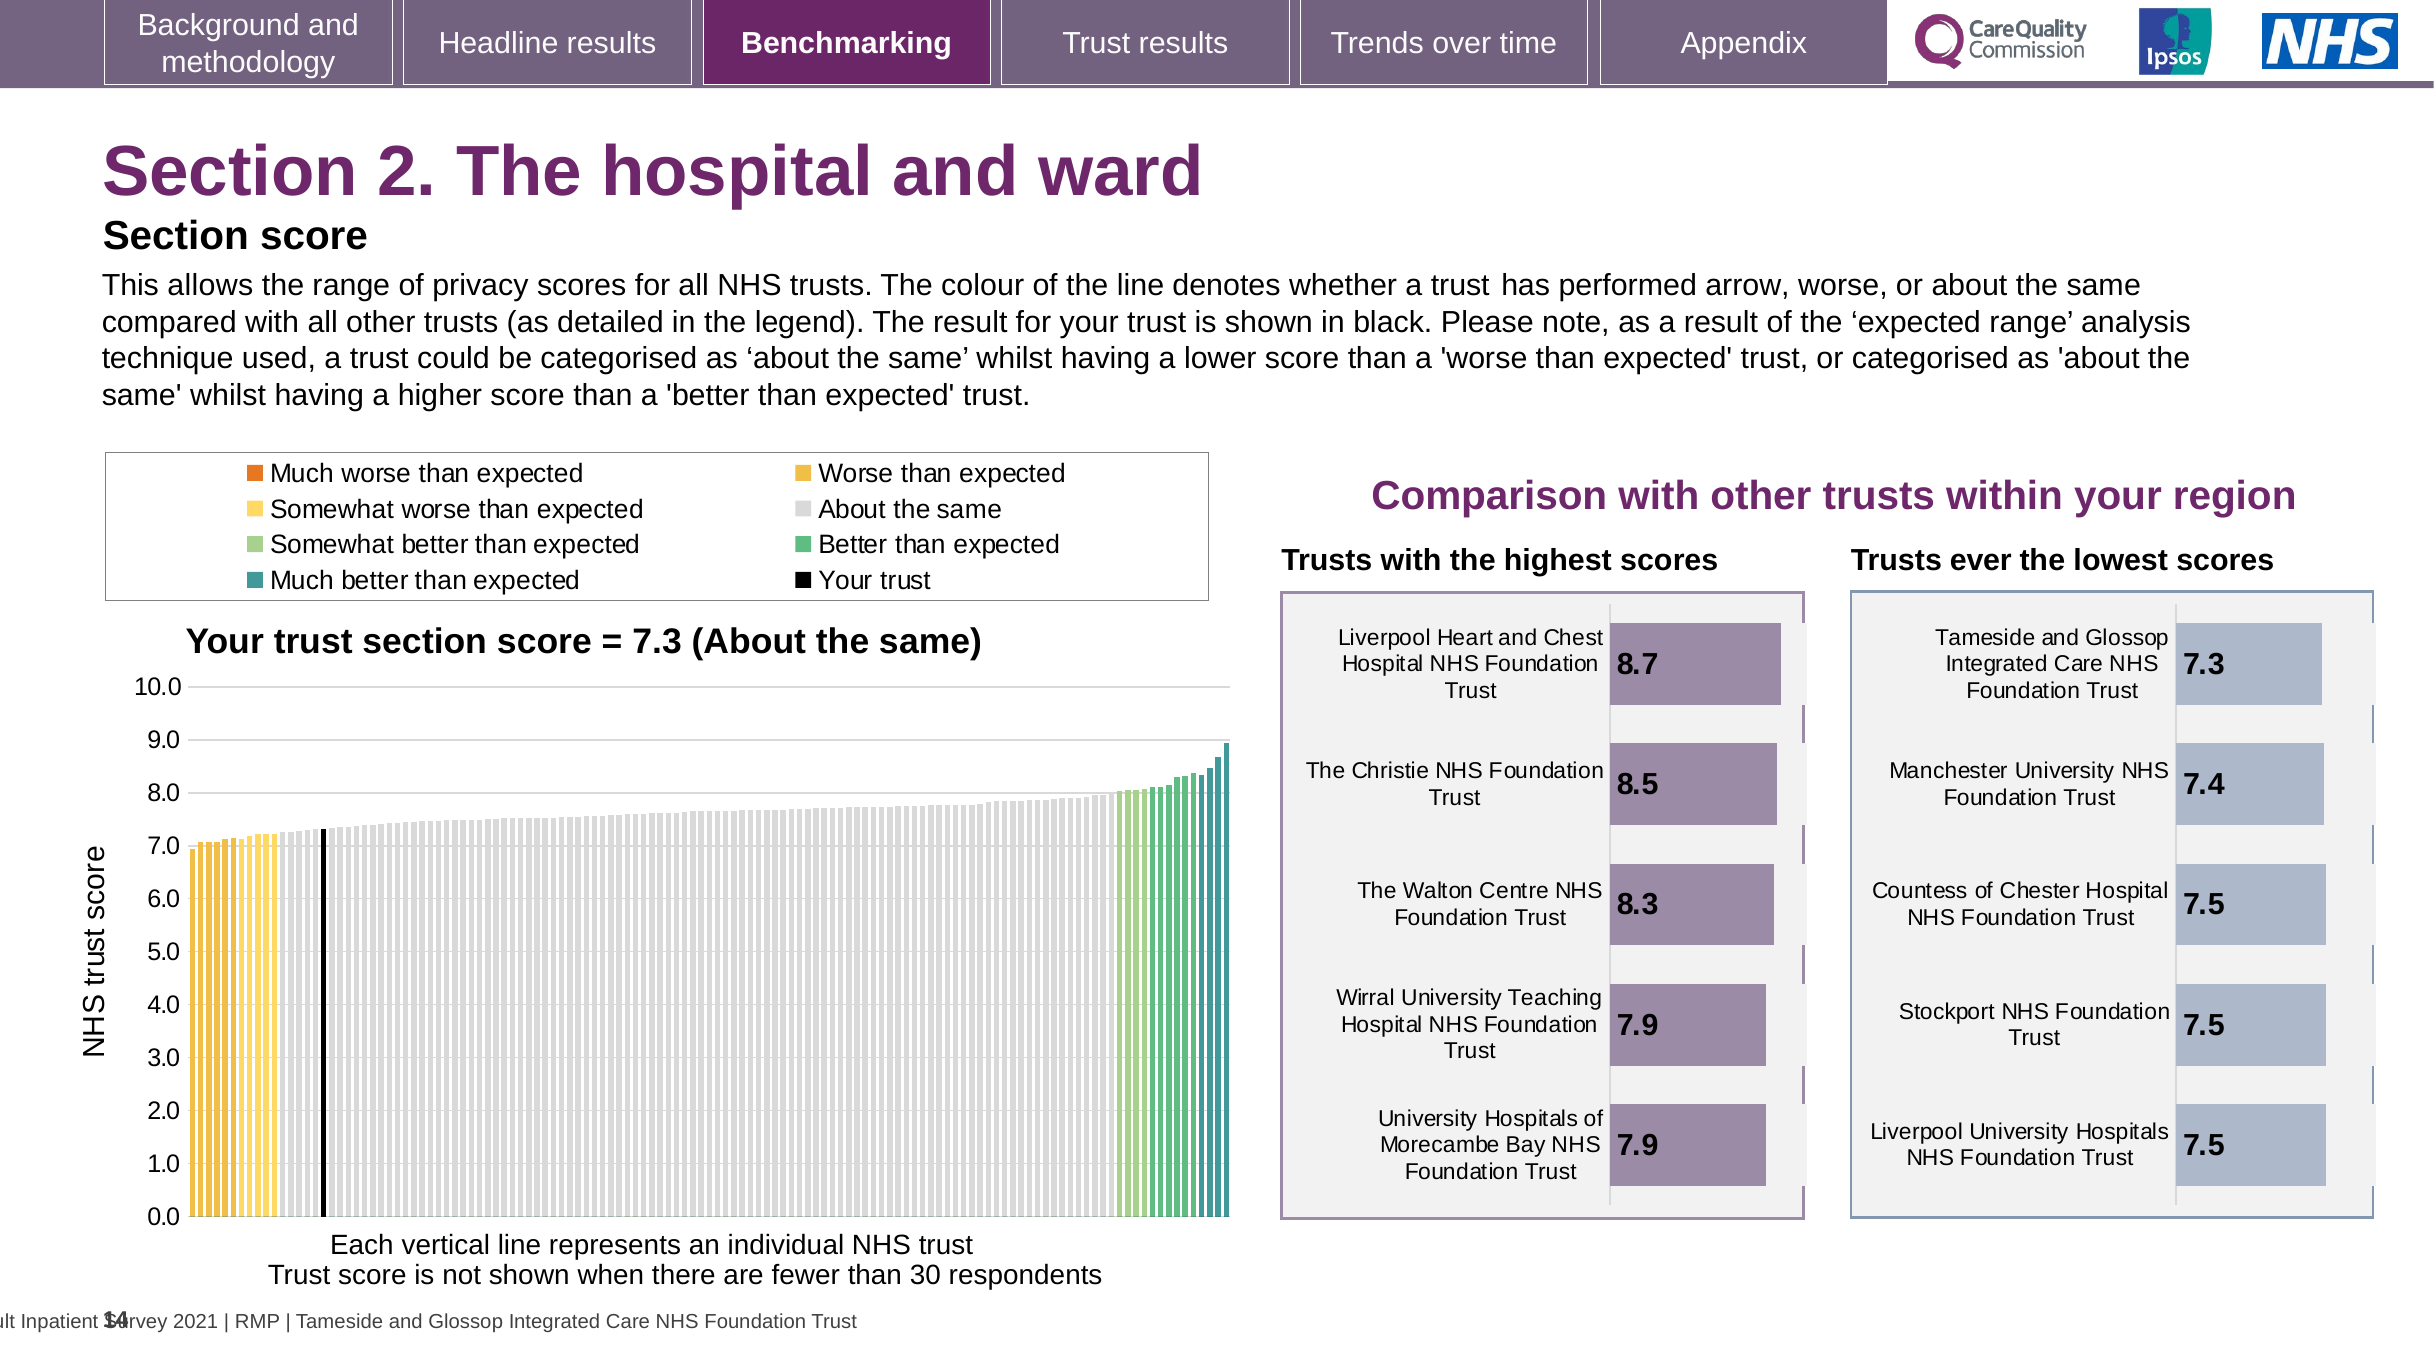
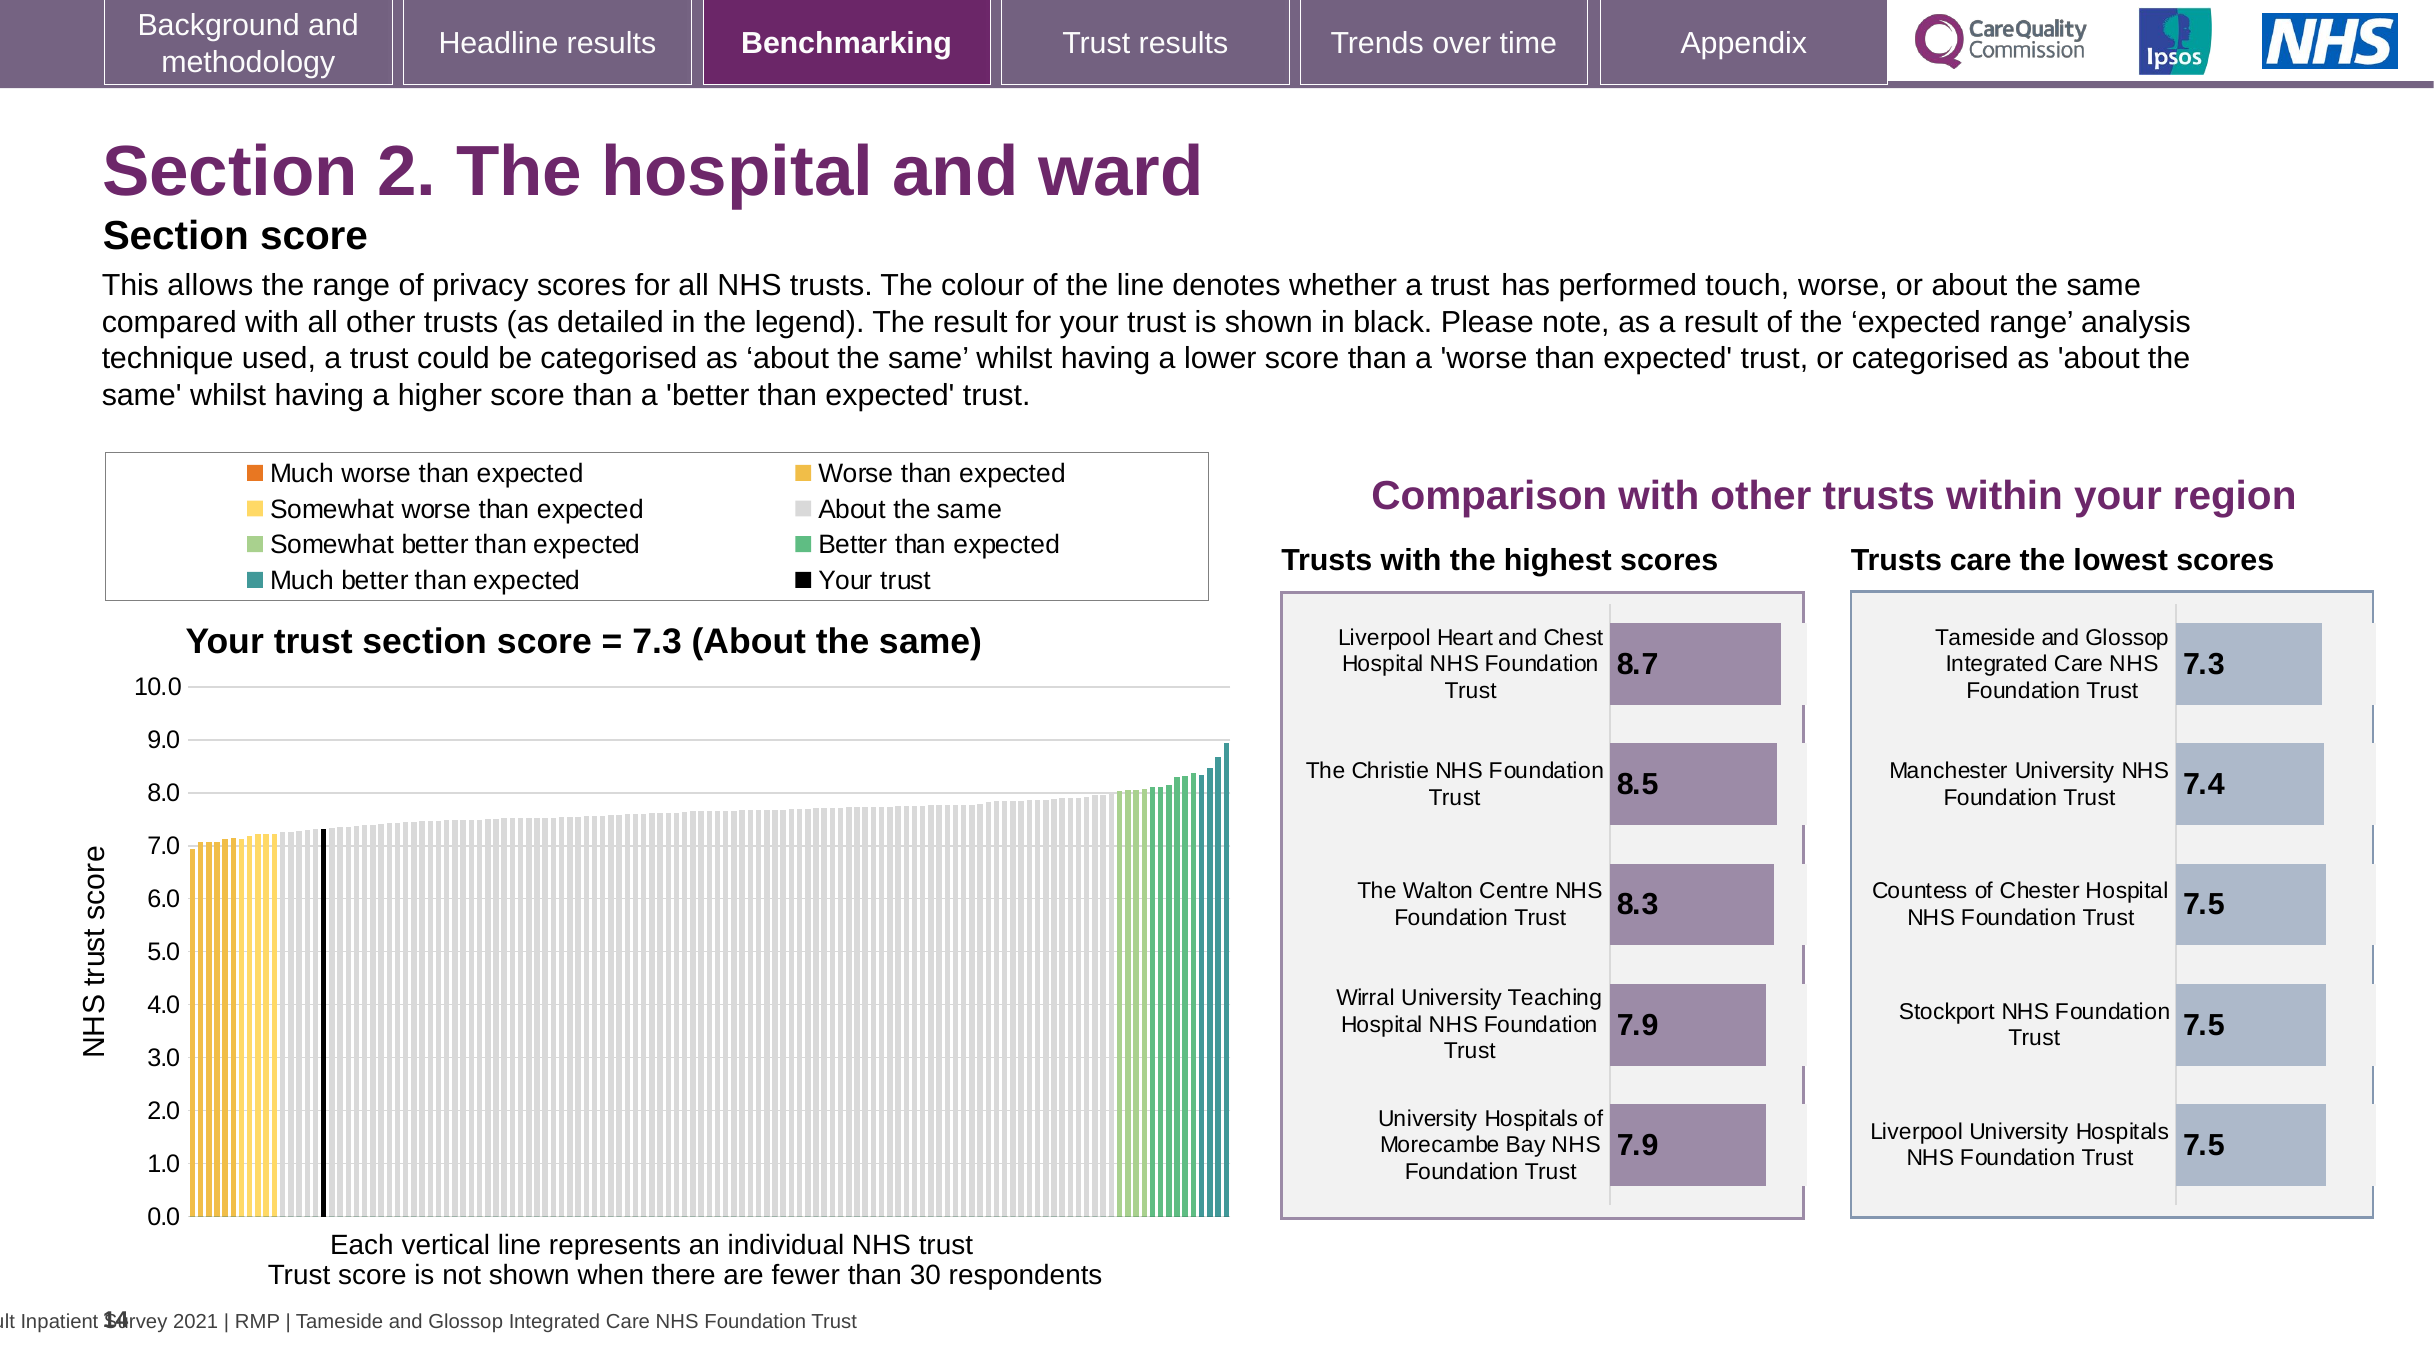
arrow: arrow -> touch (1747, 286)
Trusts ever: ever -> care (1981, 560)
